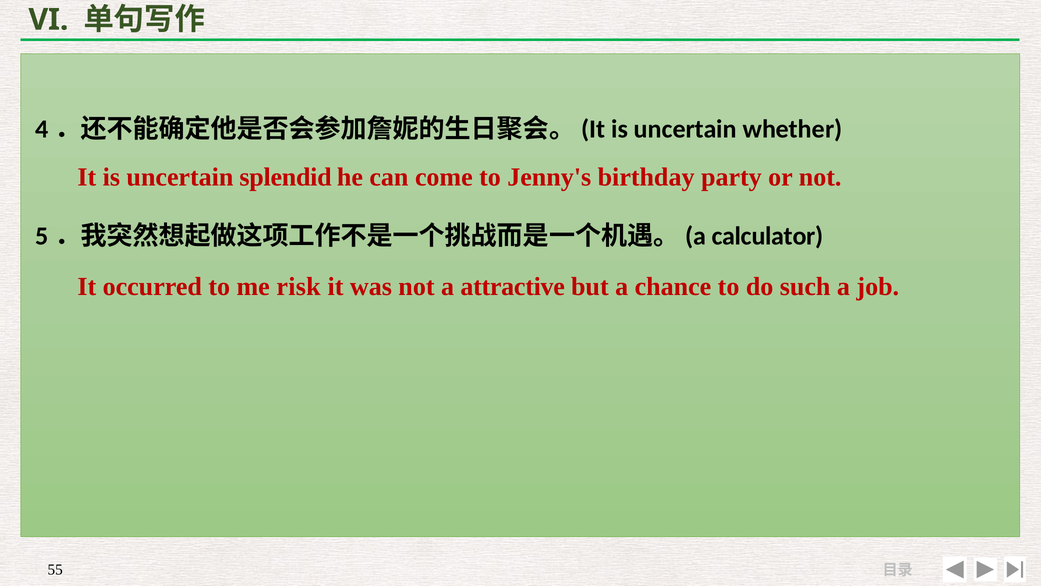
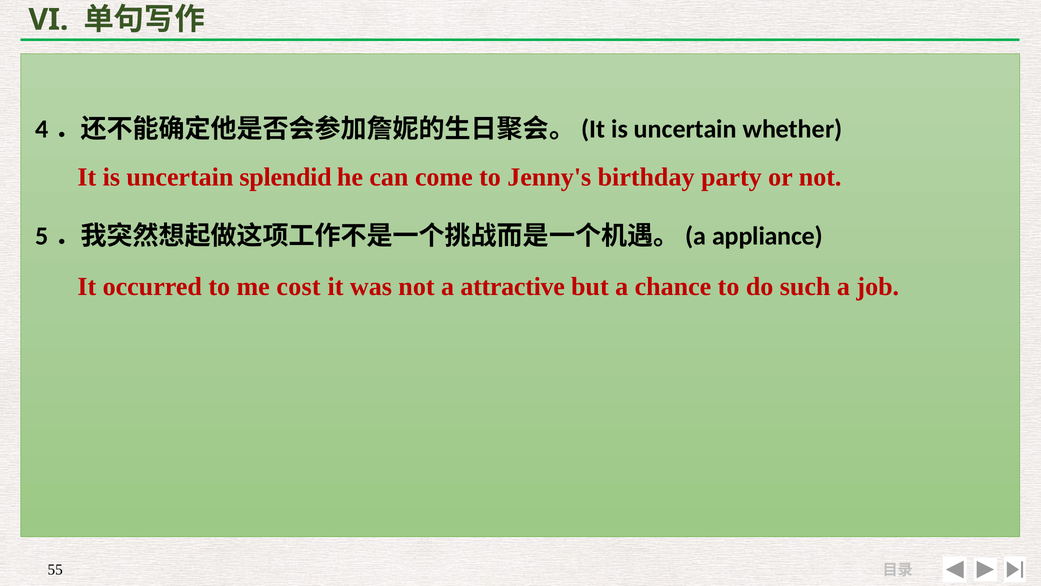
calculator: calculator -> appliance (768, 236)
risk: risk -> cost (299, 287)
